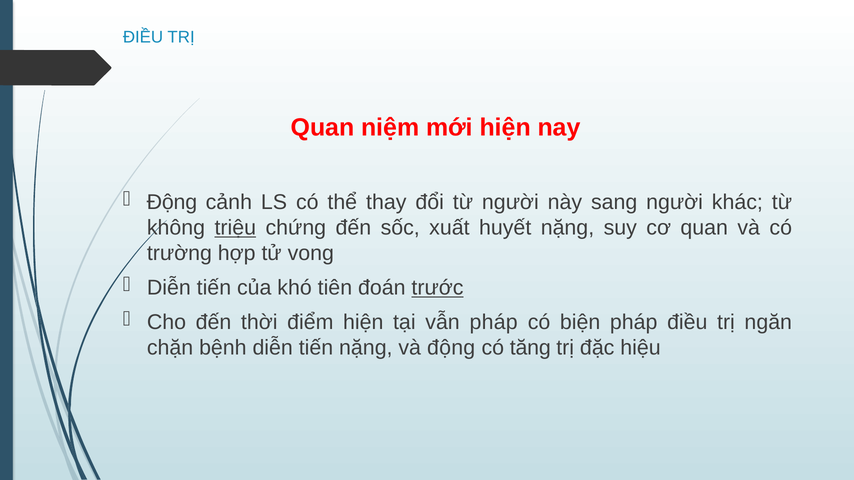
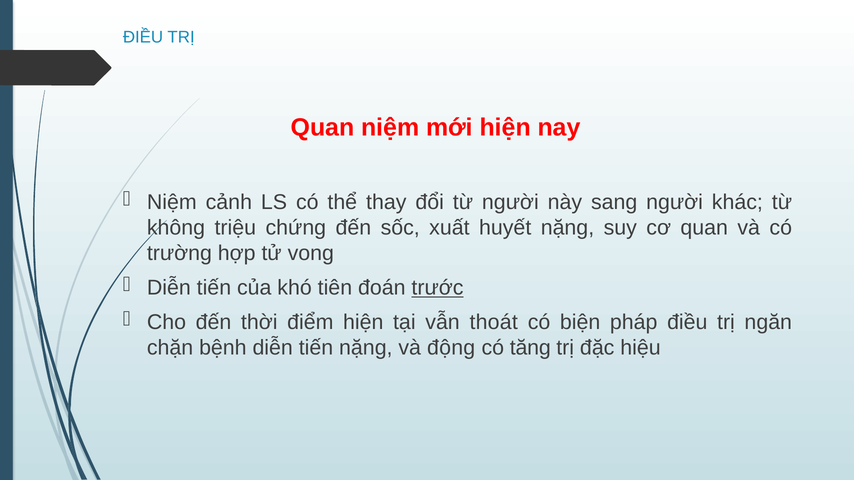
Động: Động -> Niệm (172, 202)
triệu underline: present -> none (235, 228)
vẫn pháp: pháp -> thoát (494, 323)
